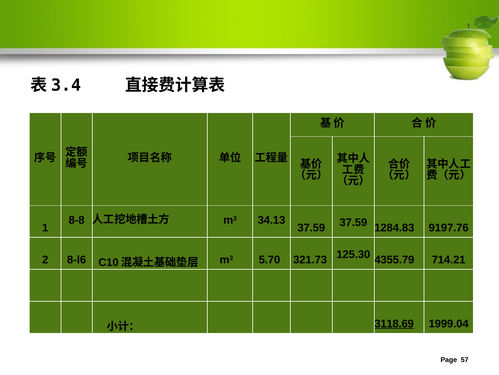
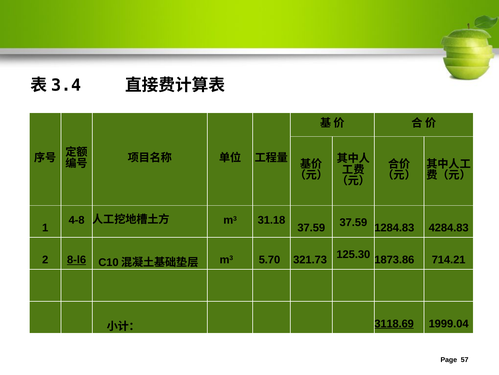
8-8: 8-8 -> 4-8 (77, 220)
34.13: 34.13 -> 31.18 (271, 220)
9197.76: 9197.76 -> 4284.83 (449, 227)
8-l6 underline: none -> present (77, 259)
4355.79: 4355.79 -> 1873.86 (394, 259)
